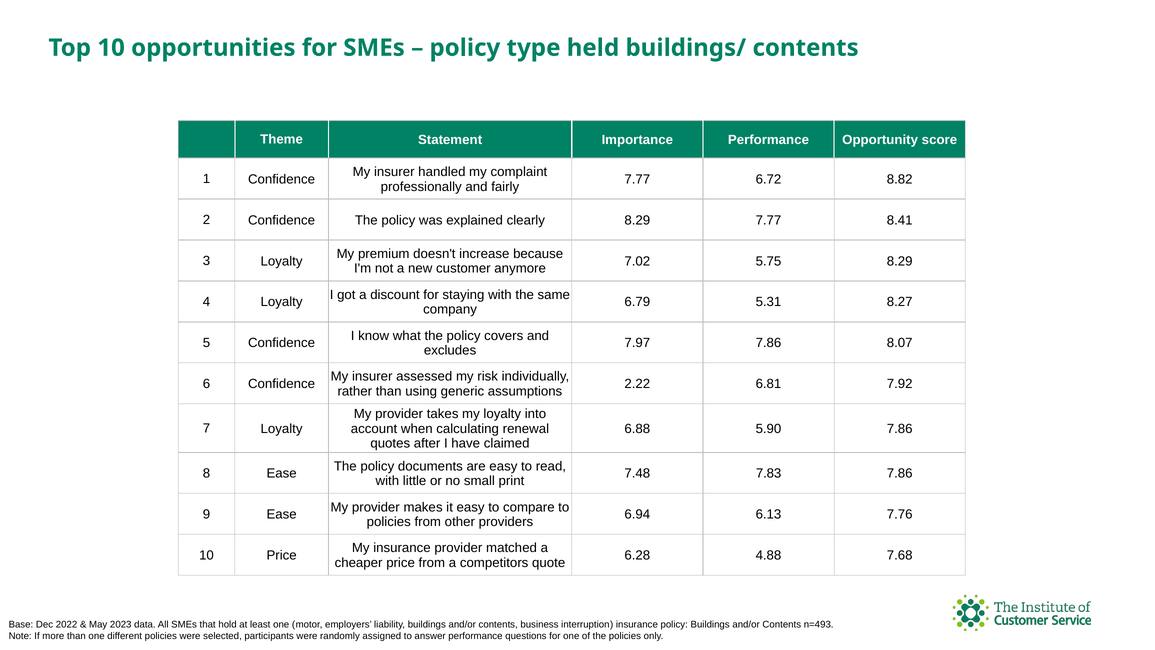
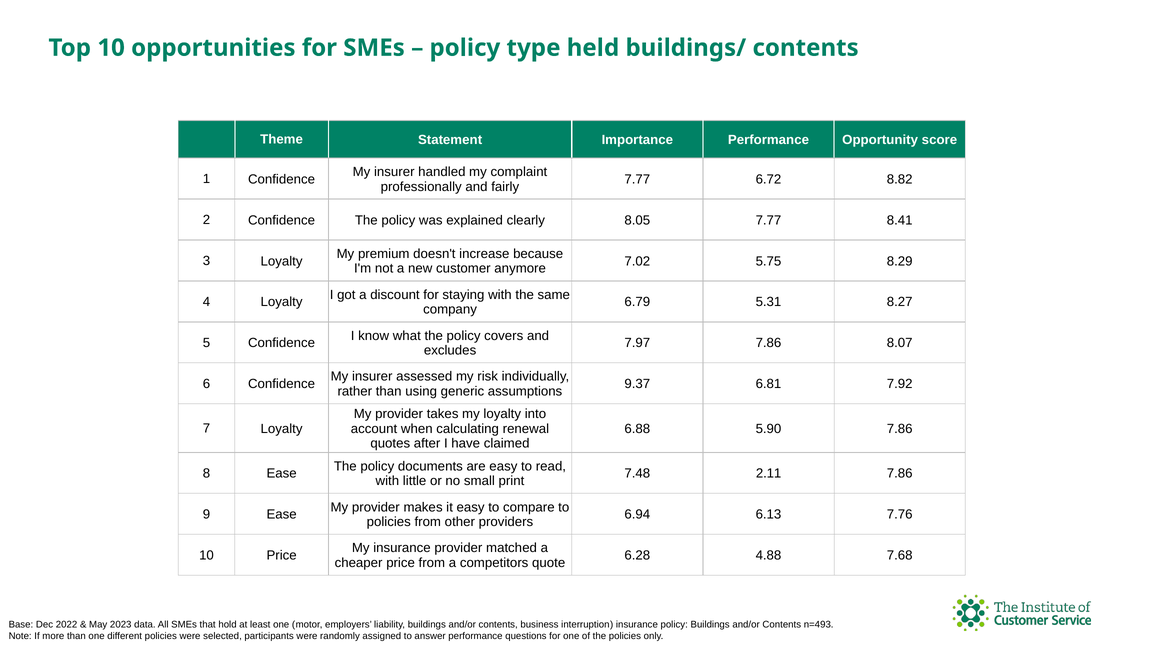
clearly 8.29: 8.29 -> 8.05 (637, 220)
2.22: 2.22 -> 9.37 (637, 384)
7.83: 7.83 -> 2.11 (769, 473)
